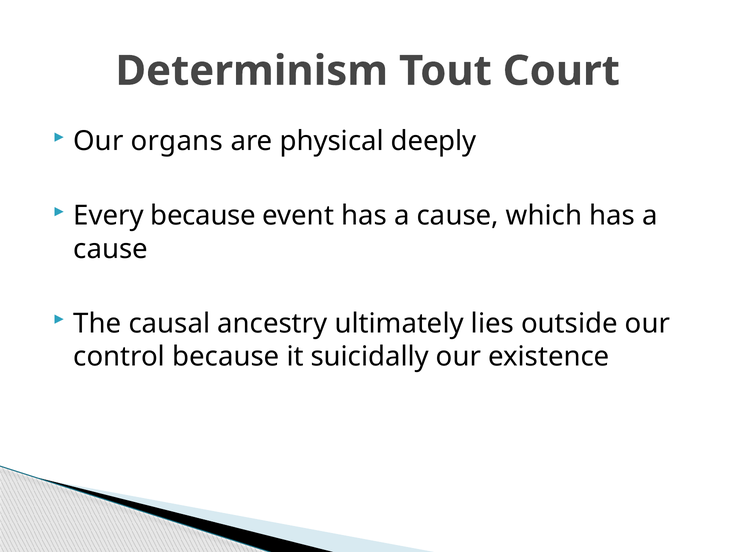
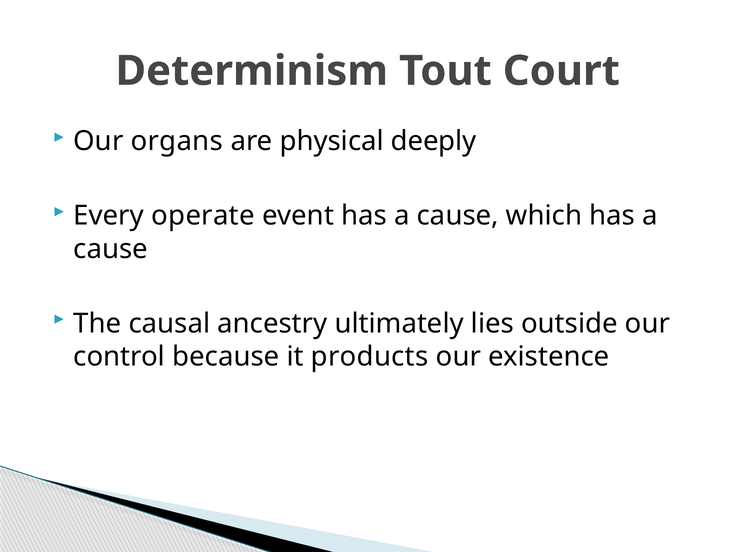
Every because: because -> operate (203, 216)
suicidally: suicidally -> products (370, 357)
